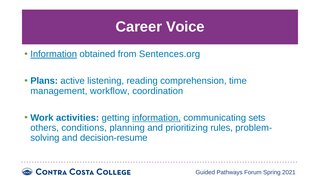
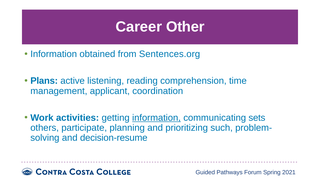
Voice: Voice -> Other (185, 27)
Information underline: present -> none (54, 54)
workflow: workflow -> applicant (110, 91)
conditions: conditions -> participate (84, 128)
rules: rules -> such (222, 128)
